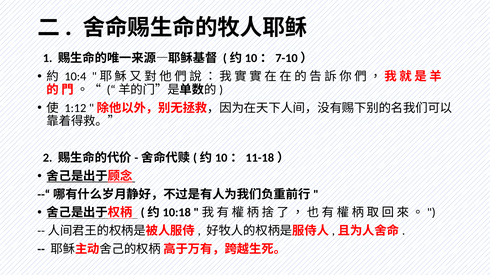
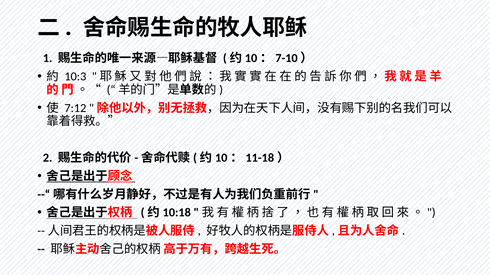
10:4: 10:4 -> 10:3 (75, 77)
1:12: 1:12 -> 7:12 (75, 108)
